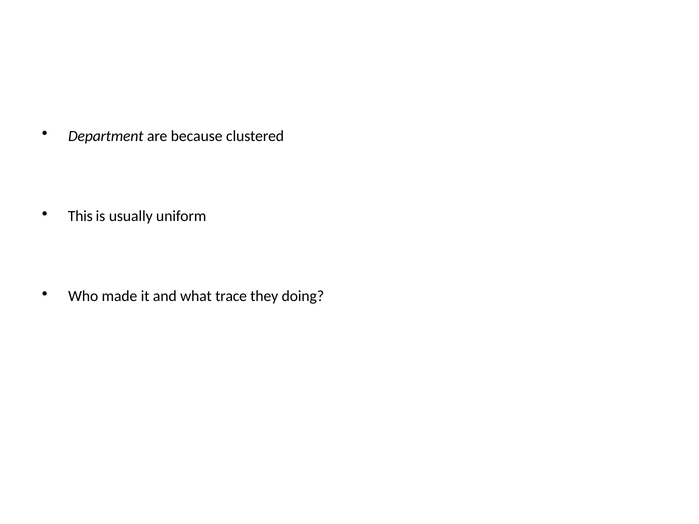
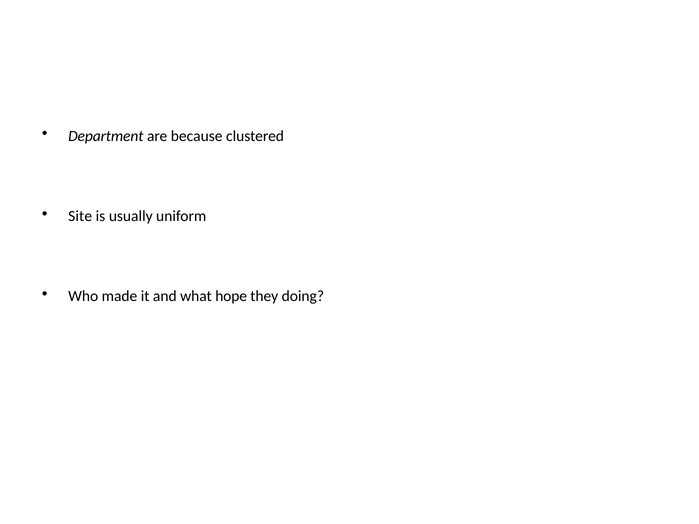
This: This -> Site (80, 216)
trace: trace -> hope (231, 296)
